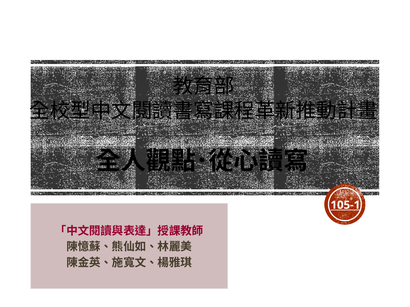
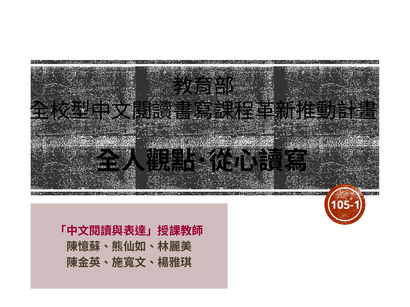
105-1 underline: present -> none (345, 205)
